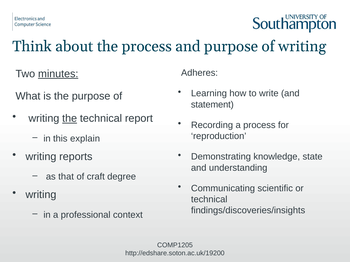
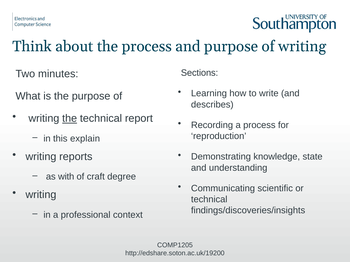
Adheres: Adheres -> Sections (200, 73)
minutes underline: present -> none (58, 74)
statement: statement -> describes (212, 105)
that: that -> with (66, 177)
